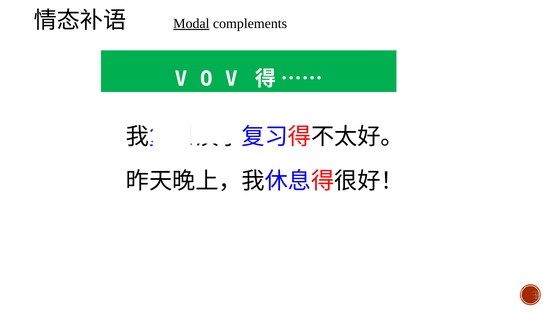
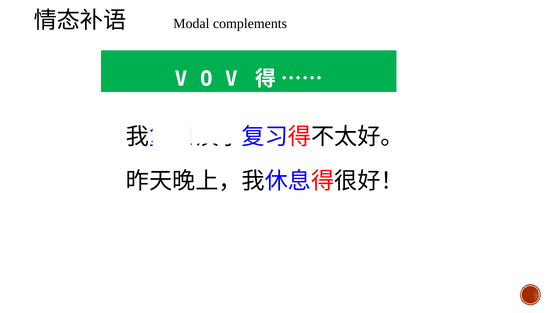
Modal underline: present -> none (191, 24)
